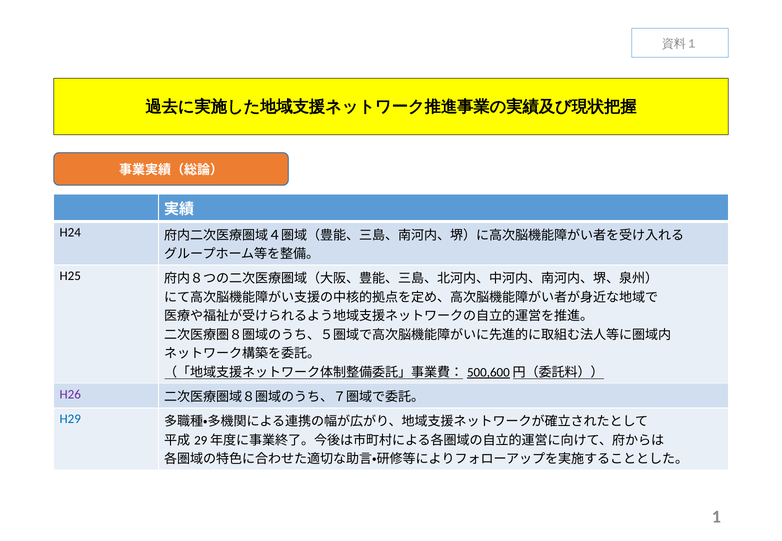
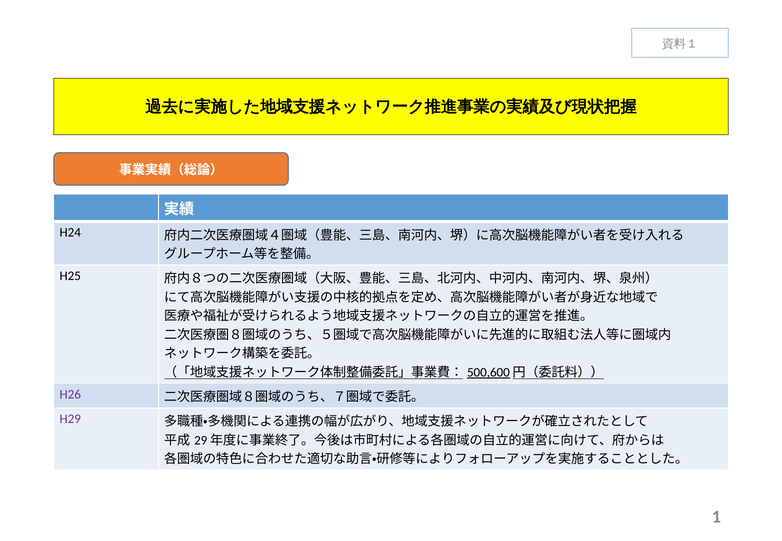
H29 colour: blue -> purple (70, 419)
